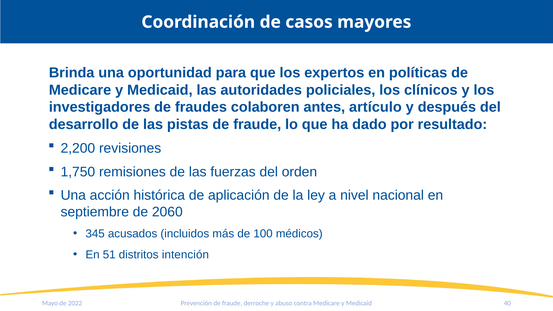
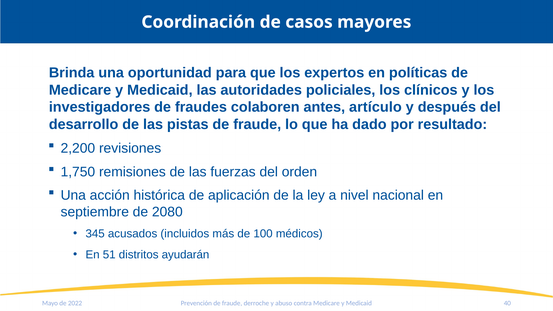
2060: 2060 -> 2080 (167, 212)
intención: intención -> ayudarán (186, 255)
